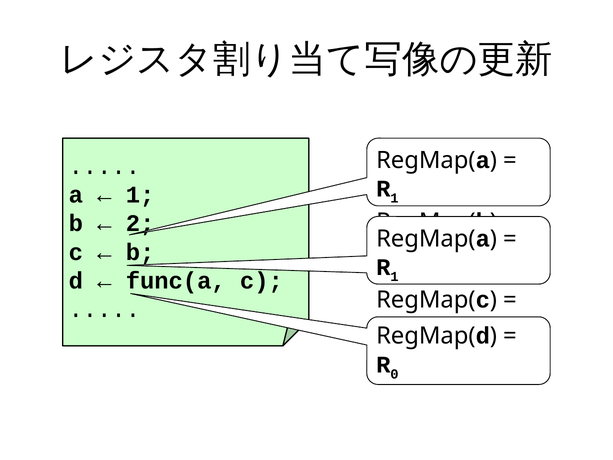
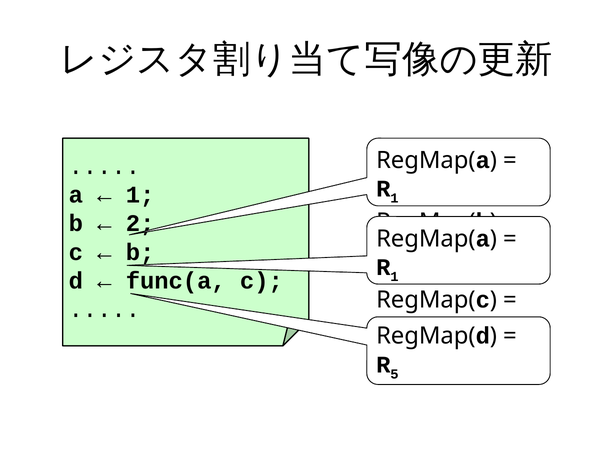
0: 0 -> 5 (394, 374)
